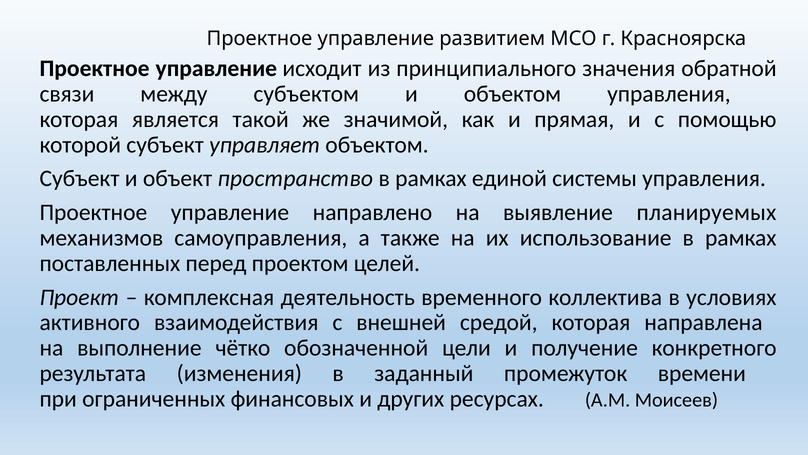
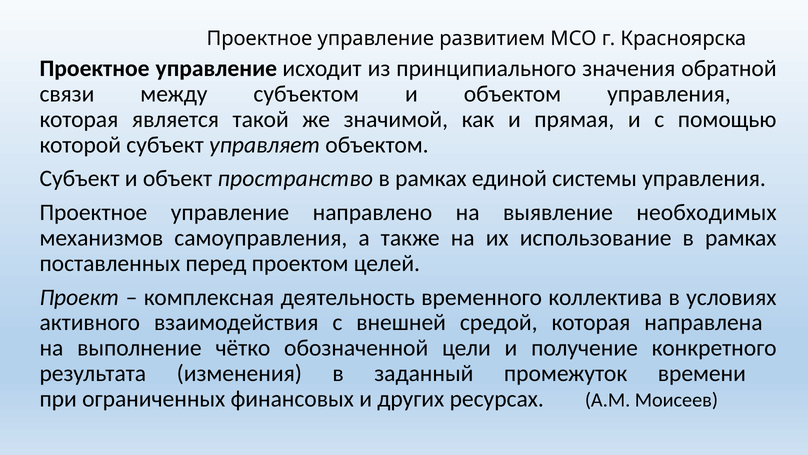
планируемых: планируемых -> необходимых (707, 212)
